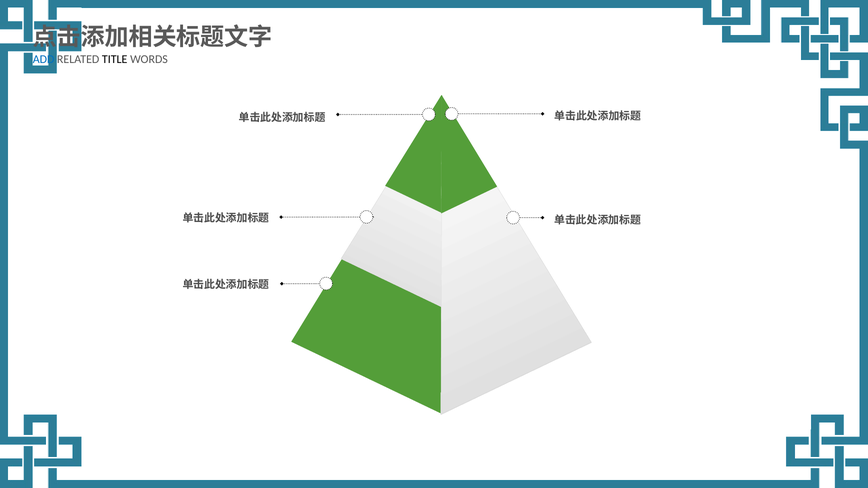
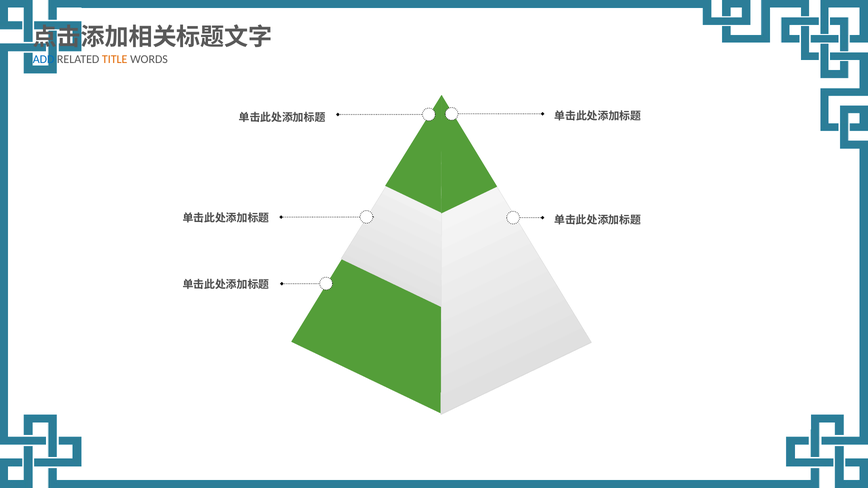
TITLE colour: black -> orange (115, 59)
